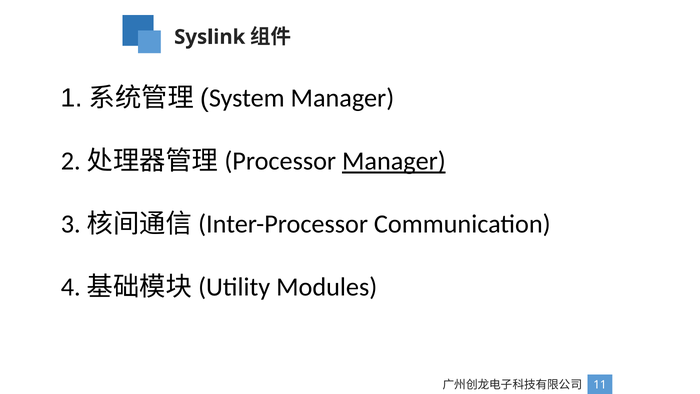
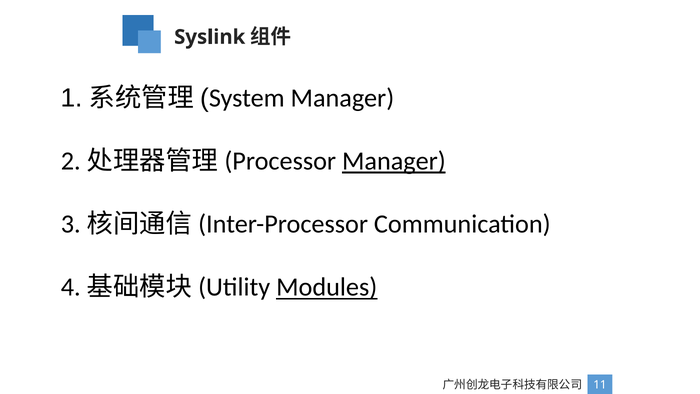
Modules underline: none -> present (327, 287)
